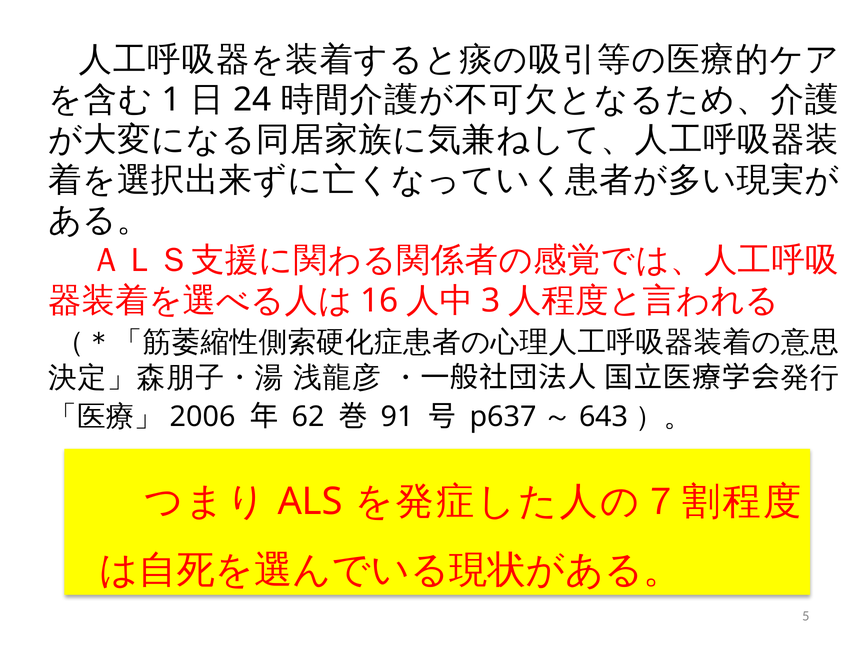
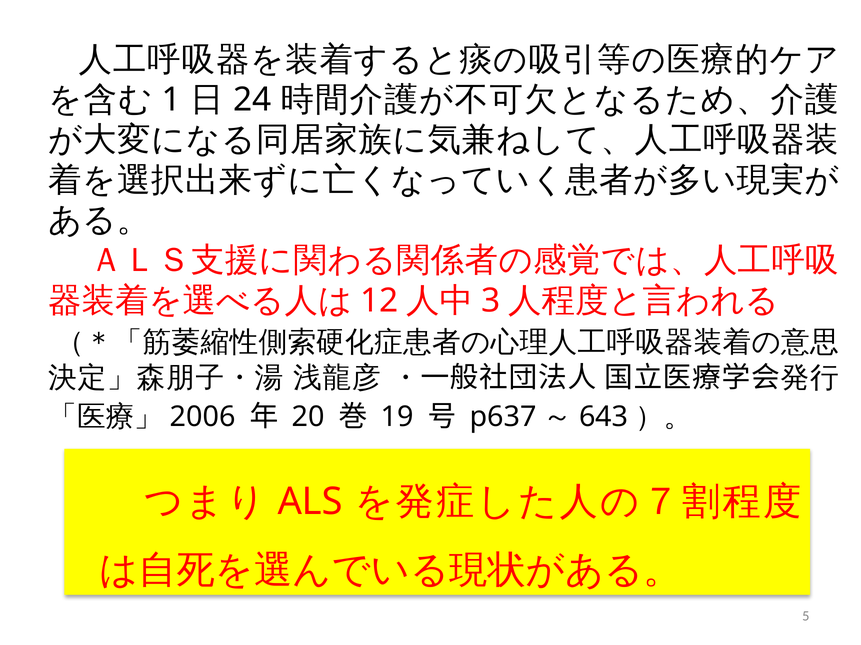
16: 16 -> 12 (379, 301)
62: 62 -> 20 (308, 417)
91: 91 -> 19 (397, 417)
